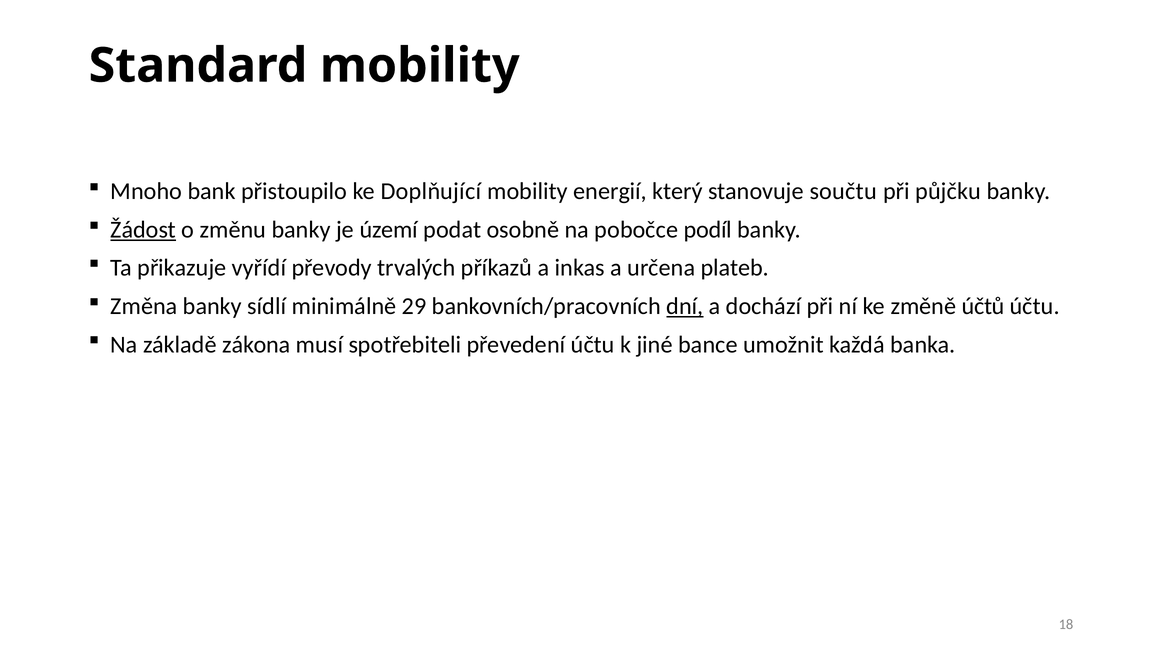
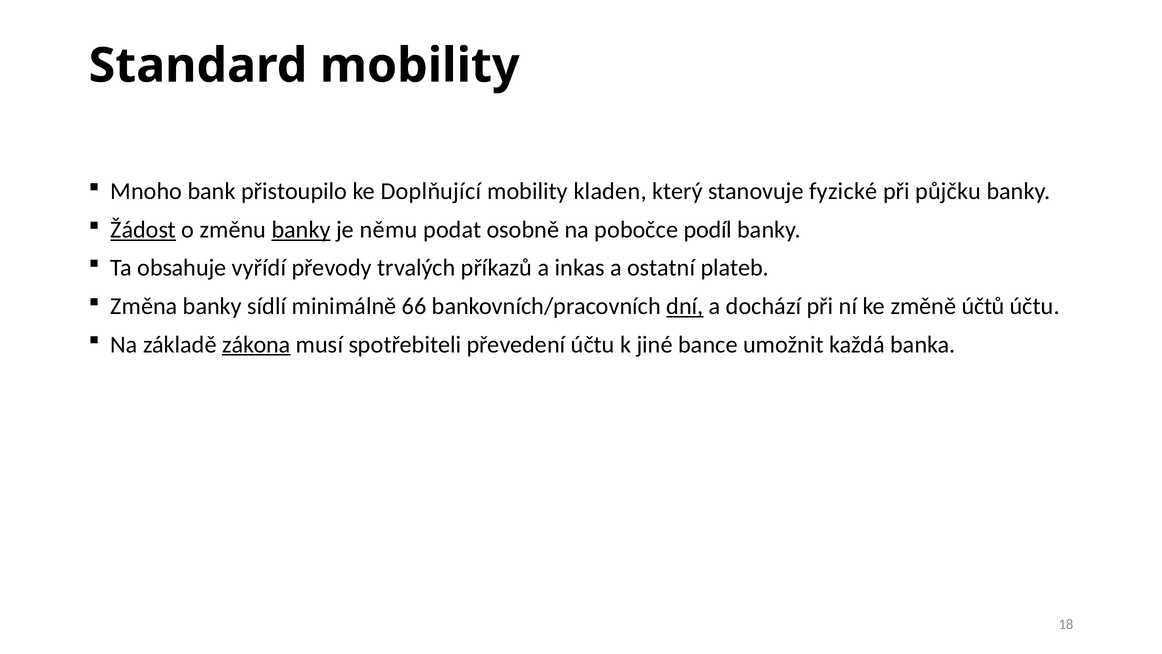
energií: energií -> kladen (610, 191)
součtu: součtu -> fyzické (843, 191)
banky underline: none -> present (301, 230)
území: území -> němu (389, 230)
přikazuje: přikazuje -> obsahuje (182, 268)
určena: určena -> ostatní (661, 268)
29: 29 -> 66 (414, 306)
zákona underline: none -> present (256, 344)
